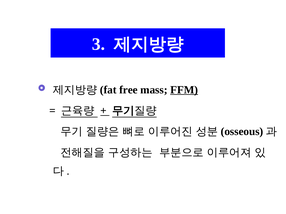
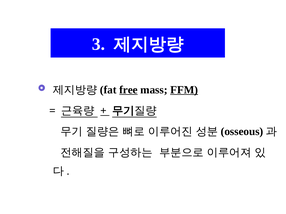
free underline: none -> present (128, 90)
